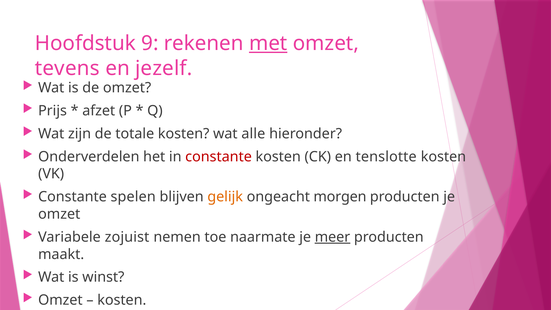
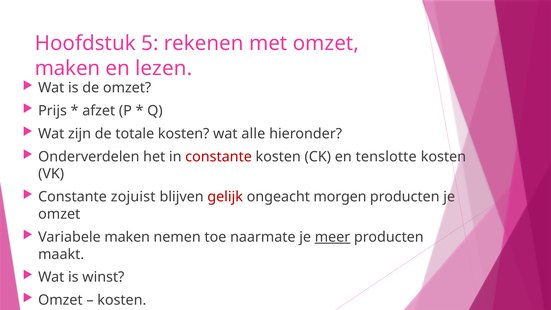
9: 9 -> 5 (150, 43)
met underline: present -> none (268, 43)
tevens: tevens -> maken (67, 68)
jezelf: jezelf -> lezen (164, 68)
spelen: spelen -> zojuist (133, 197)
gelijk colour: orange -> red (225, 197)
Variabele zojuist: zojuist -> maken (127, 237)
